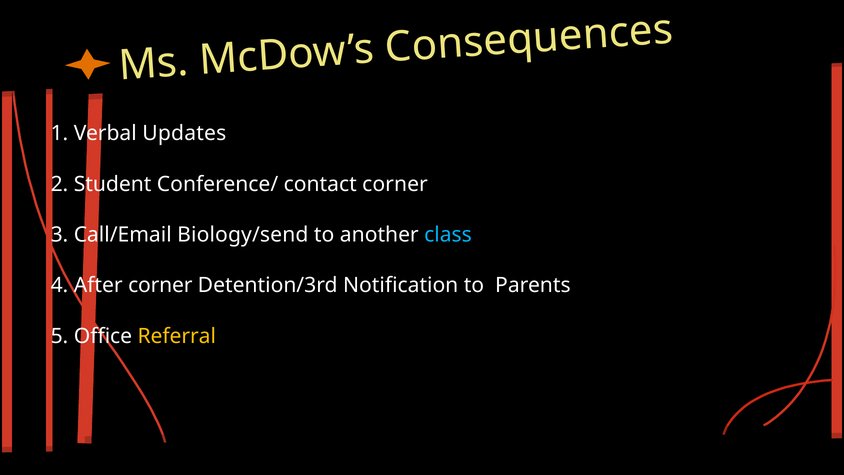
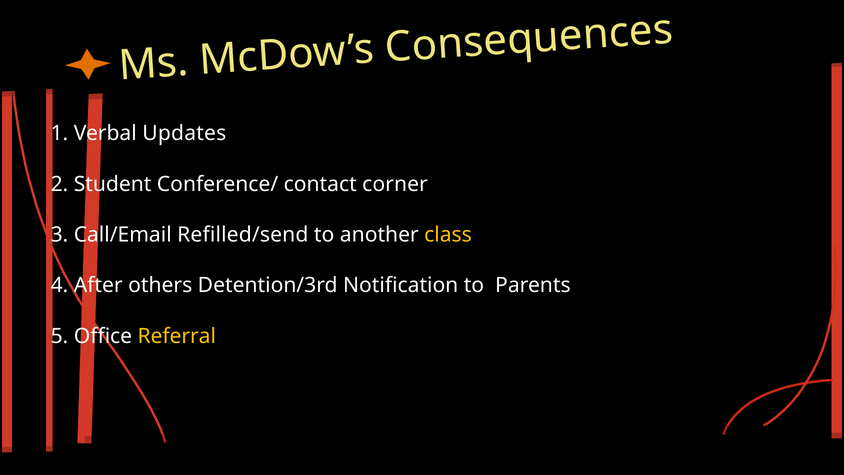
Biology/send: Biology/send -> Refilled/send (243, 235)
class colour: light blue -> yellow (448, 235)
After corner: corner -> others (160, 285)
